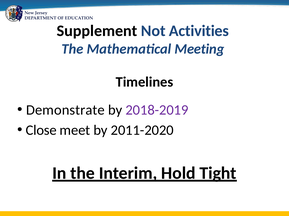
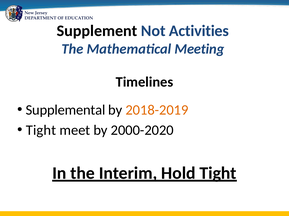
Demonstrate: Demonstrate -> Supplemental (66, 110)
2018-2019 colour: purple -> orange (157, 110)
Close: Close -> Tight (41, 131)
2011-2020: 2011-2020 -> 2000-2020 (142, 131)
